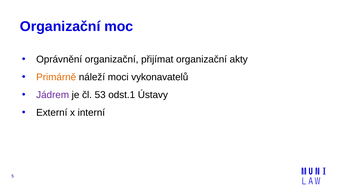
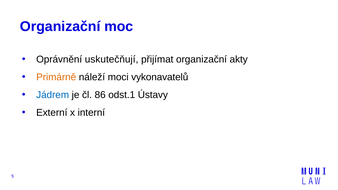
Oprávnění organizační: organizační -> uskutečňují (112, 59)
Jádrem colour: purple -> blue (53, 95)
53: 53 -> 86 (100, 95)
